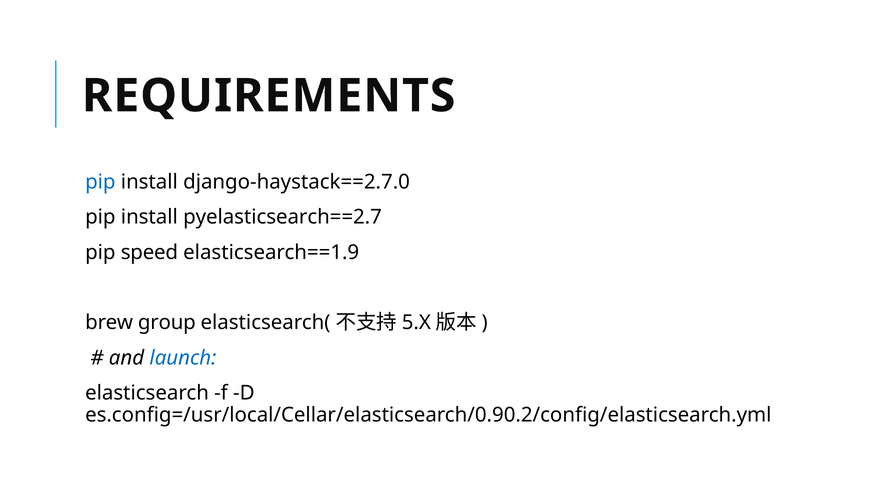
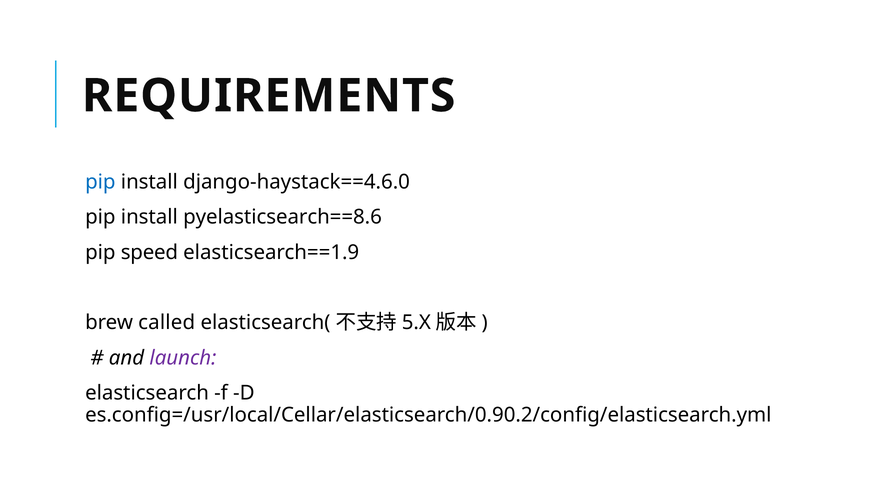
django-haystack==2.7.0: django-haystack==2.7.0 -> django-haystack==4.6.0 (297, 182)
pyelasticsearch==2.7: pyelasticsearch==2.7 -> pyelasticsearch==8.6 (283, 217)
group: group -> called (167, 323)
launch colour: blue -> purple (183, 358)
